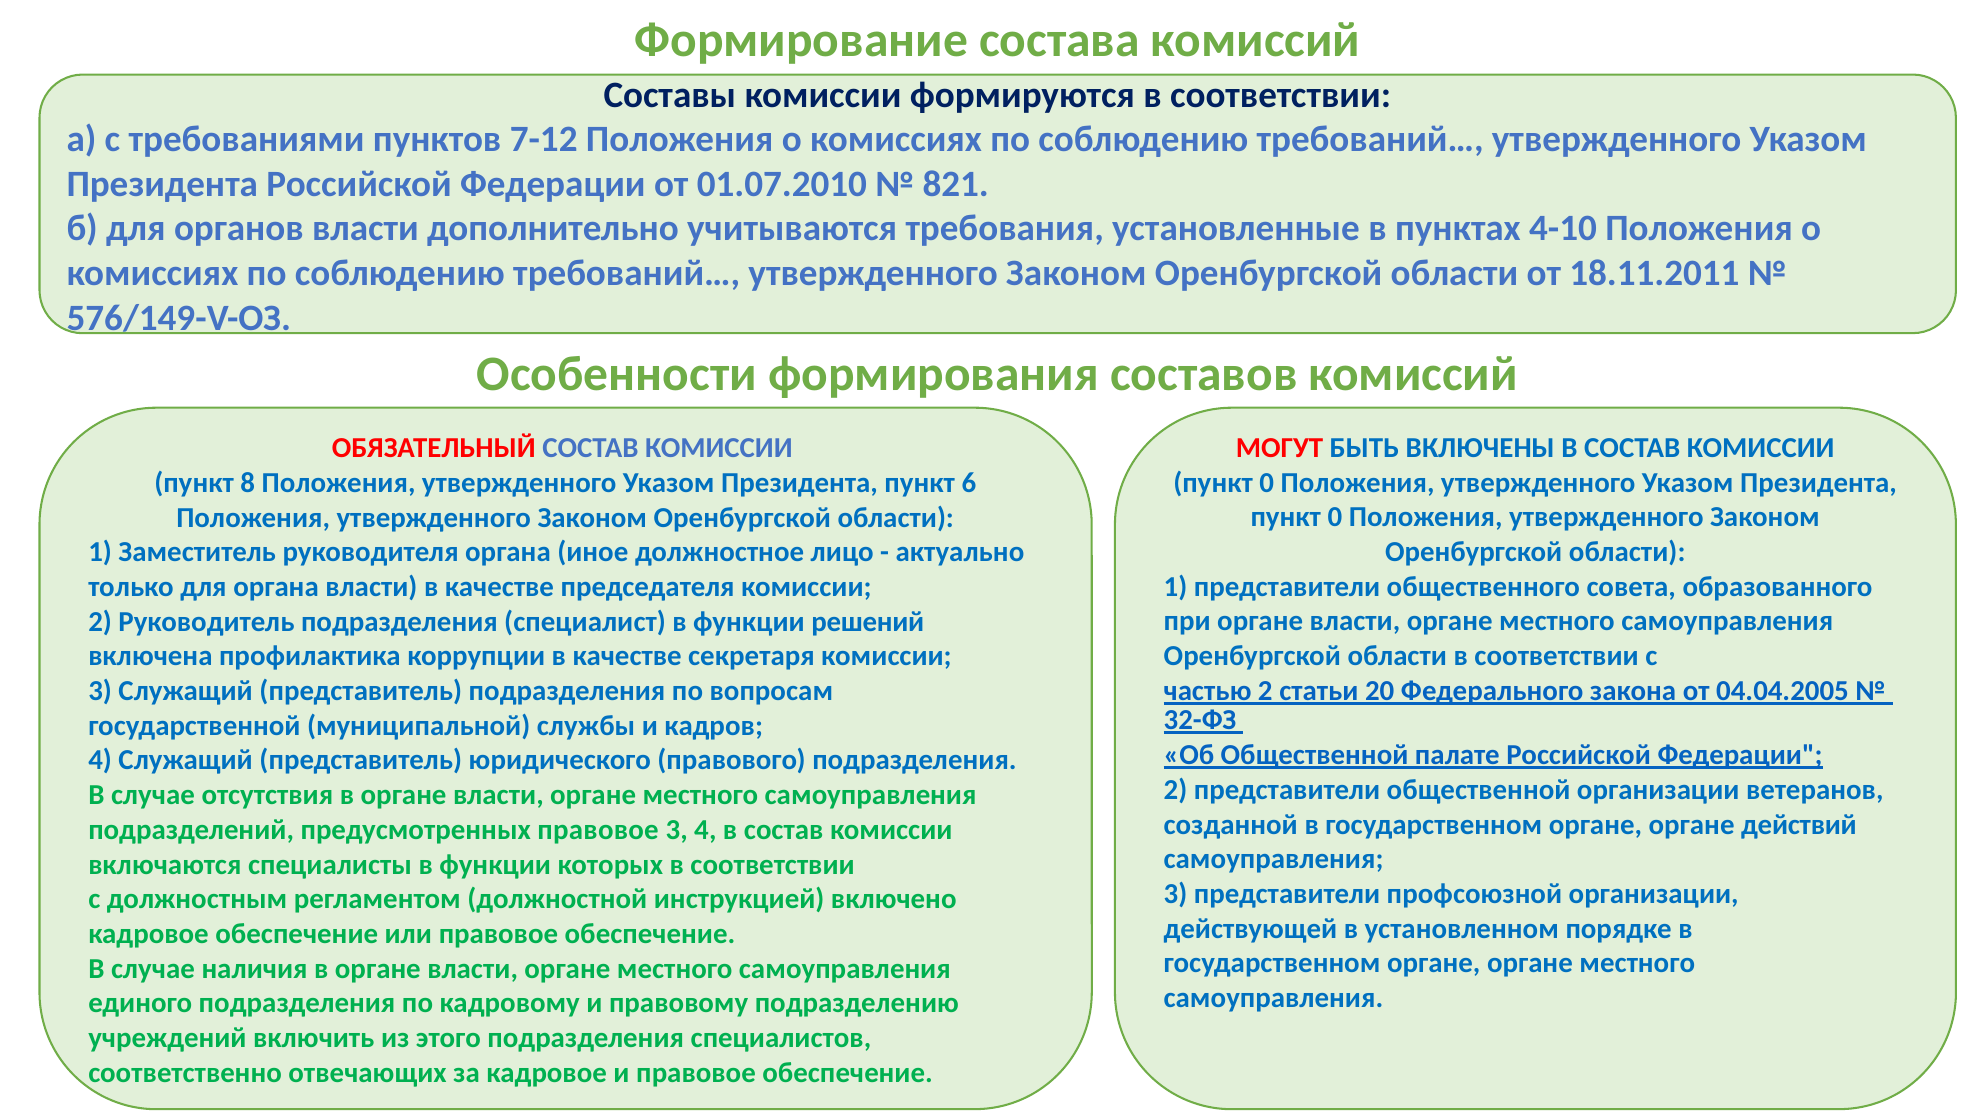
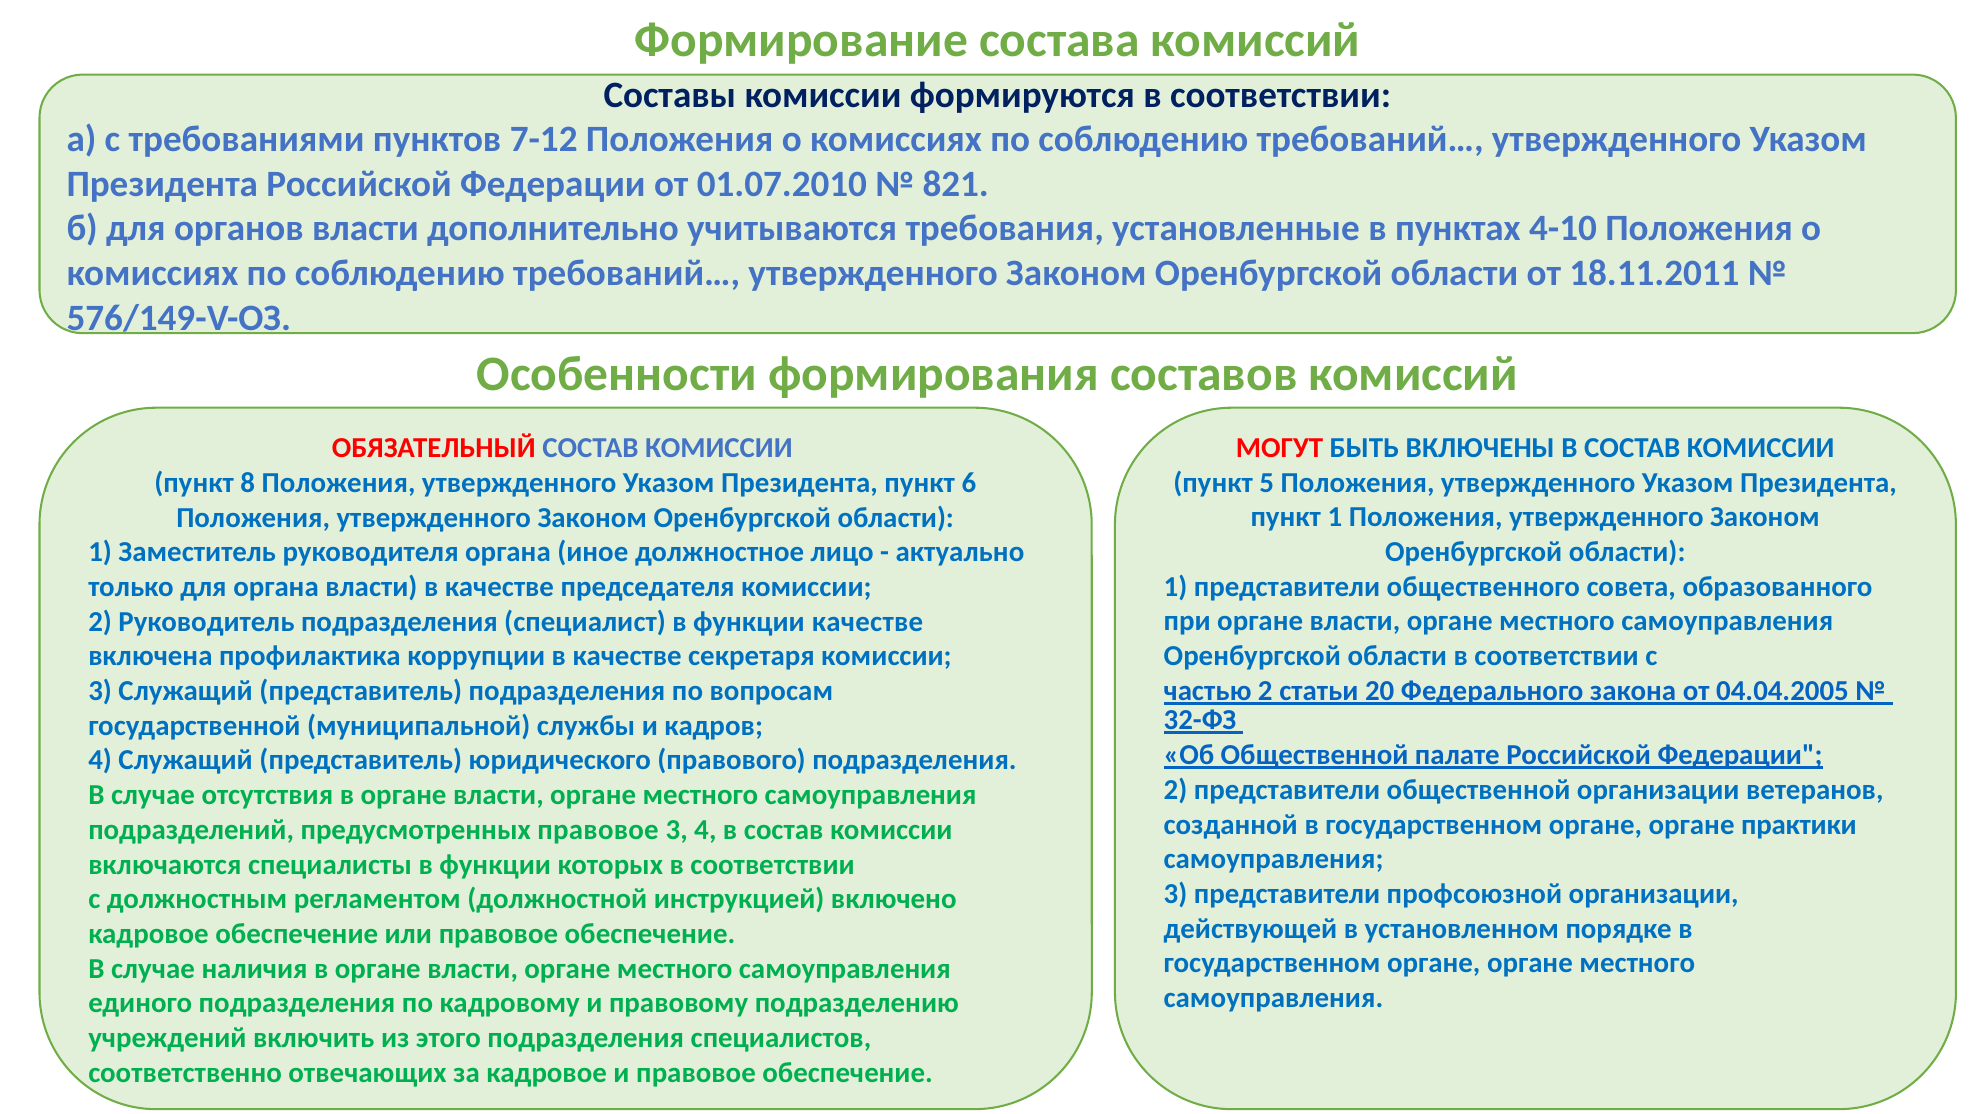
0: 0 -> 5 (1267, 483)
0: 0 -> 1 (1335, 517)
функции решений: решений -> качестве (868, 622)
действий: действий -> практики (1799, 825)
